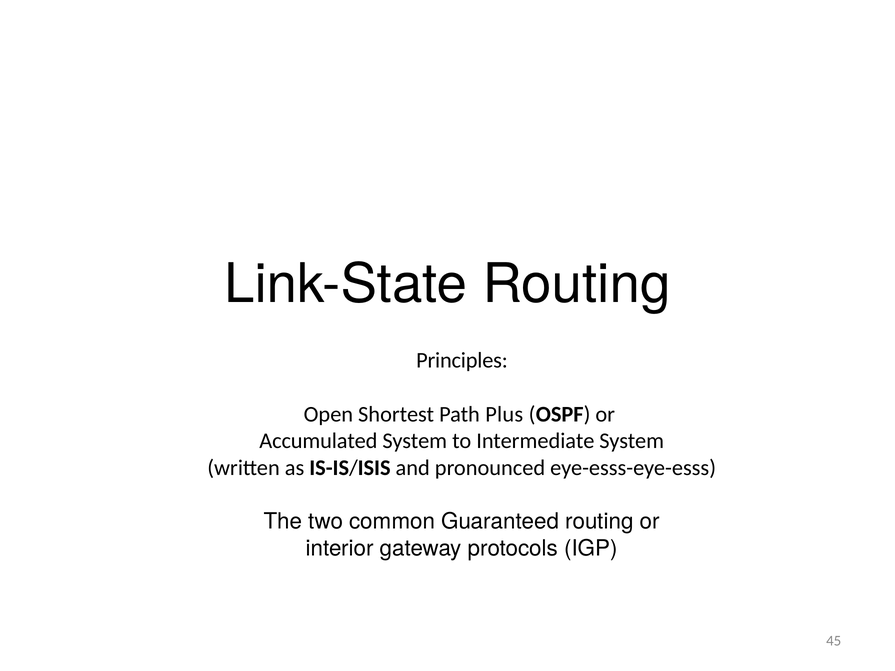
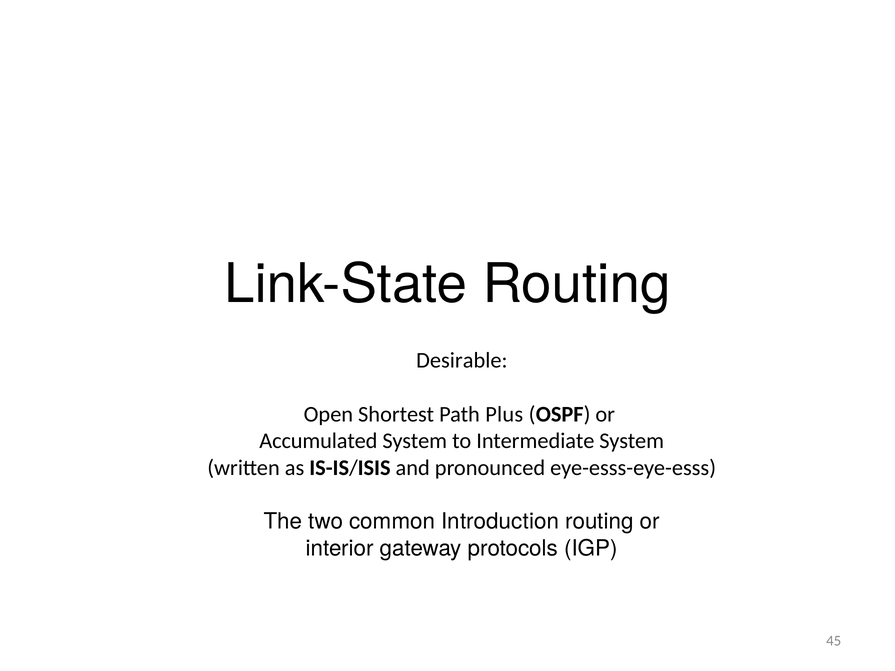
Principles: Principles -> Desirable (462, 361)
Guaranteed: Guaranteed -> Introduction (500, 522)
